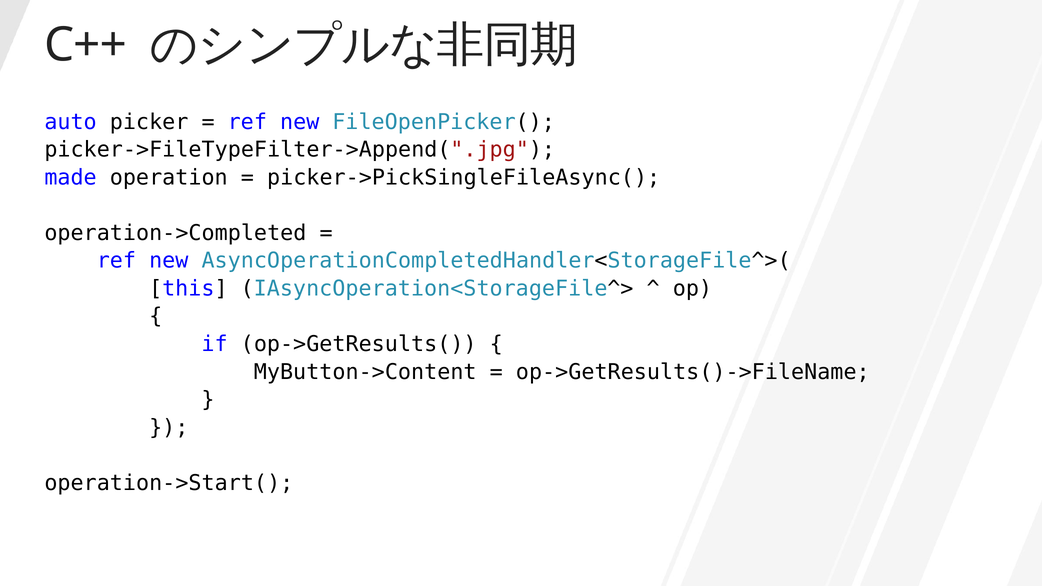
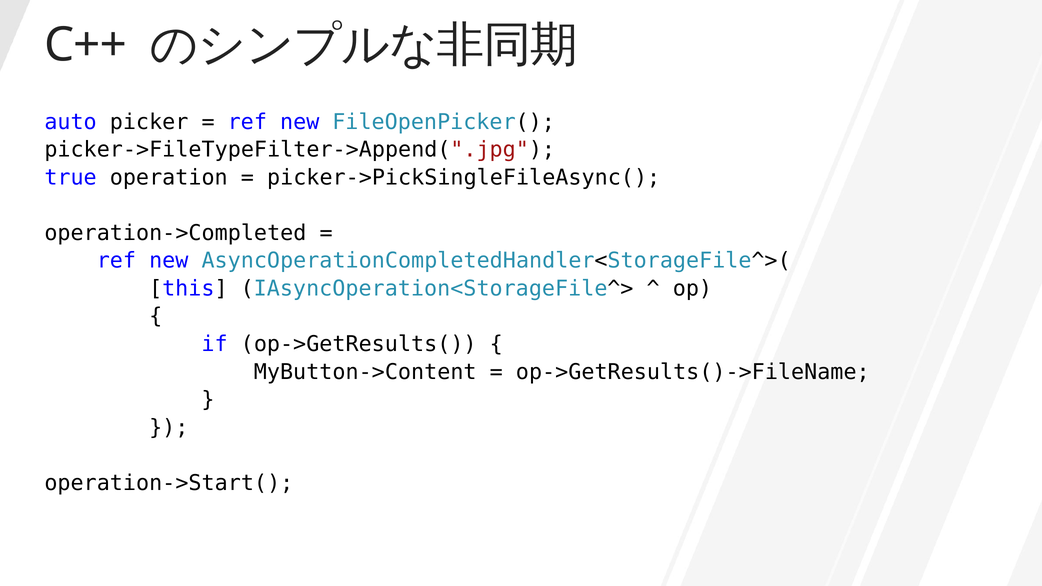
made: made -> true (71, 177)
